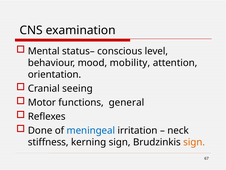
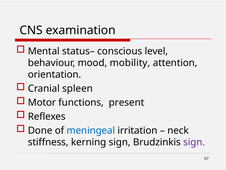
seeing: seeing -> spleen (78, 88)
general: general -> present (127, 102)
sign colour: orange -> purple (194, 142)
